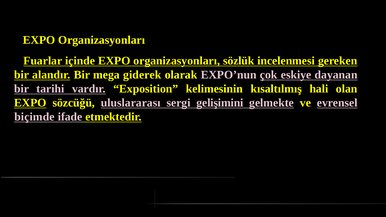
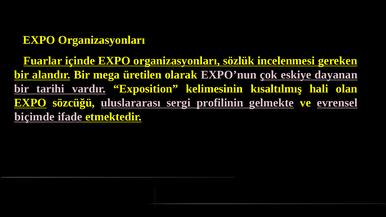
giderek: giderek -> üretilen (142, 75)
gelişimini: gelişimini -> profilinin (220, 103)
